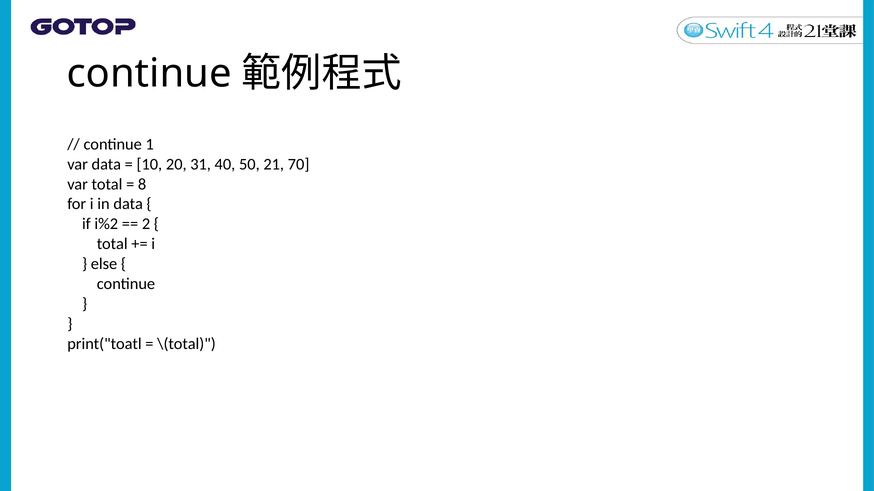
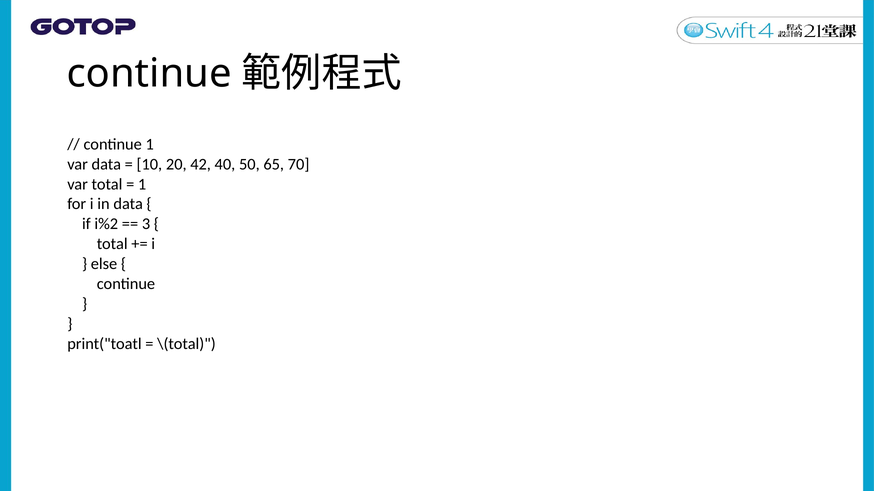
31: 31 -> 42 (201, 164)
21: 21 -> 65 (274, 164)
8: 8 -> 1 (142, 184)
2: 2 -> 3 (146, 224)
